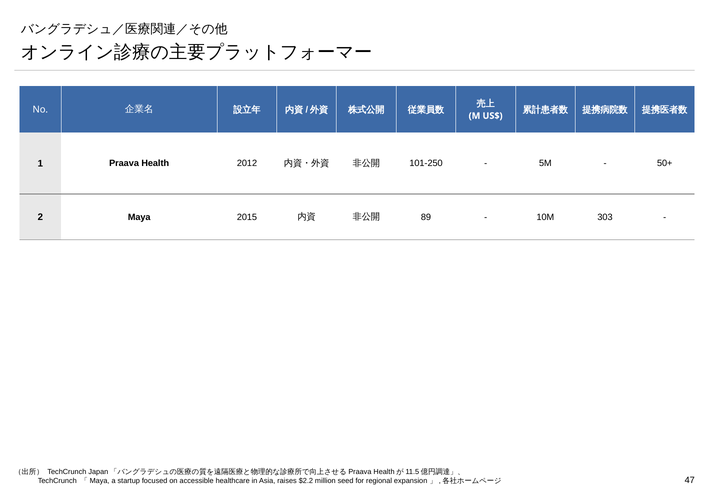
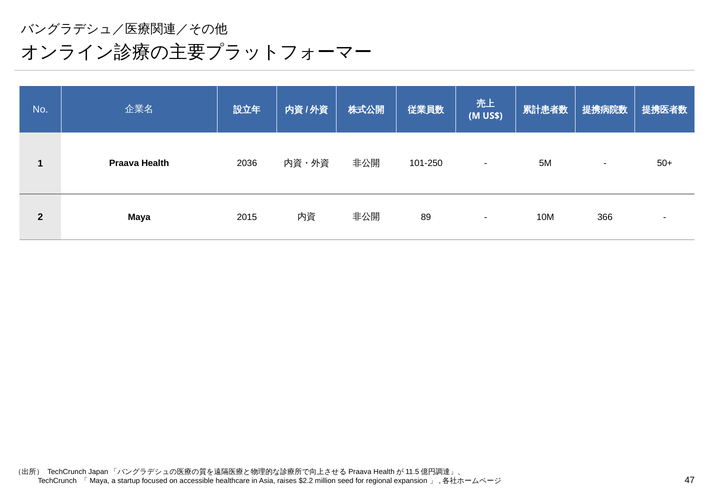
2012: 2012 -> 2036 (247, 163)
303: 303 -> 366 (605, 217)
